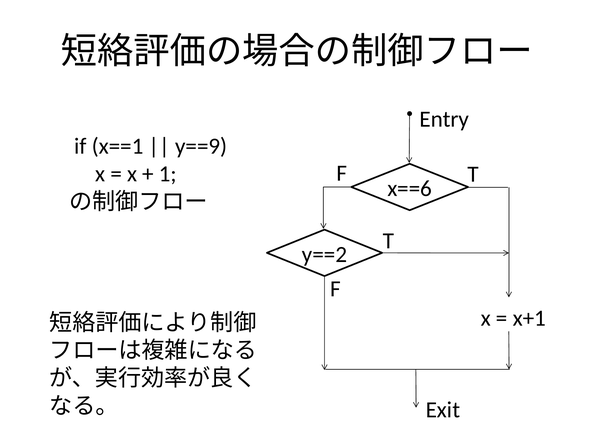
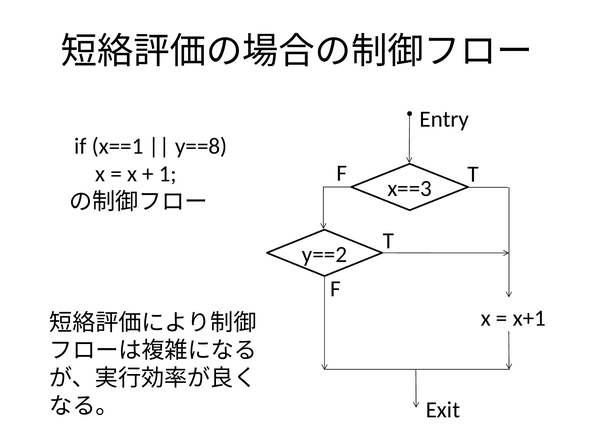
y==9: y==9 -> y==8 (201, 146)
x==6: x==6 -> x==3 (410, 188)
